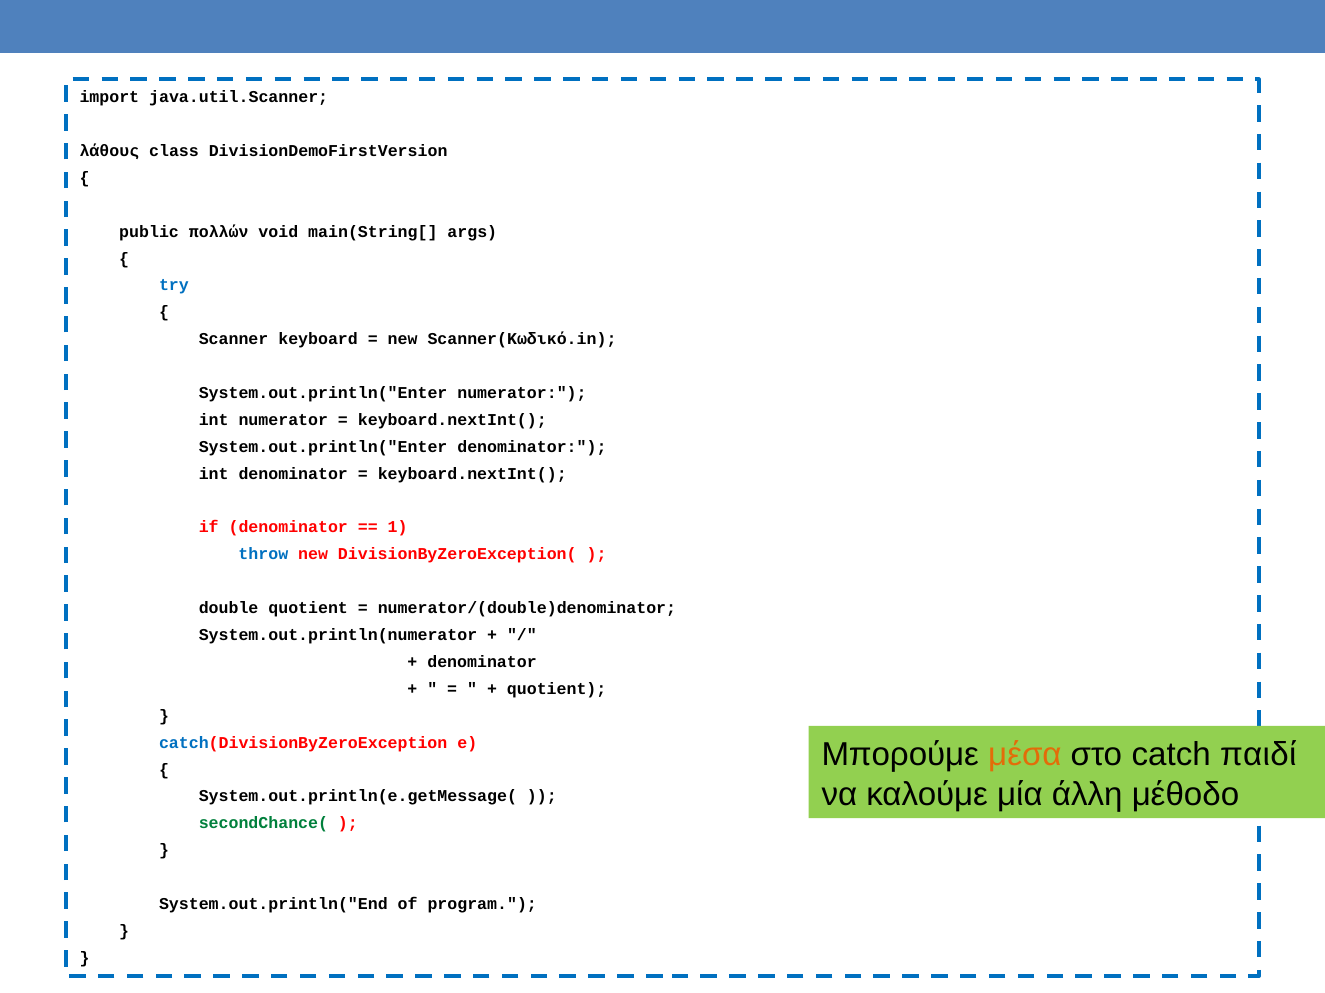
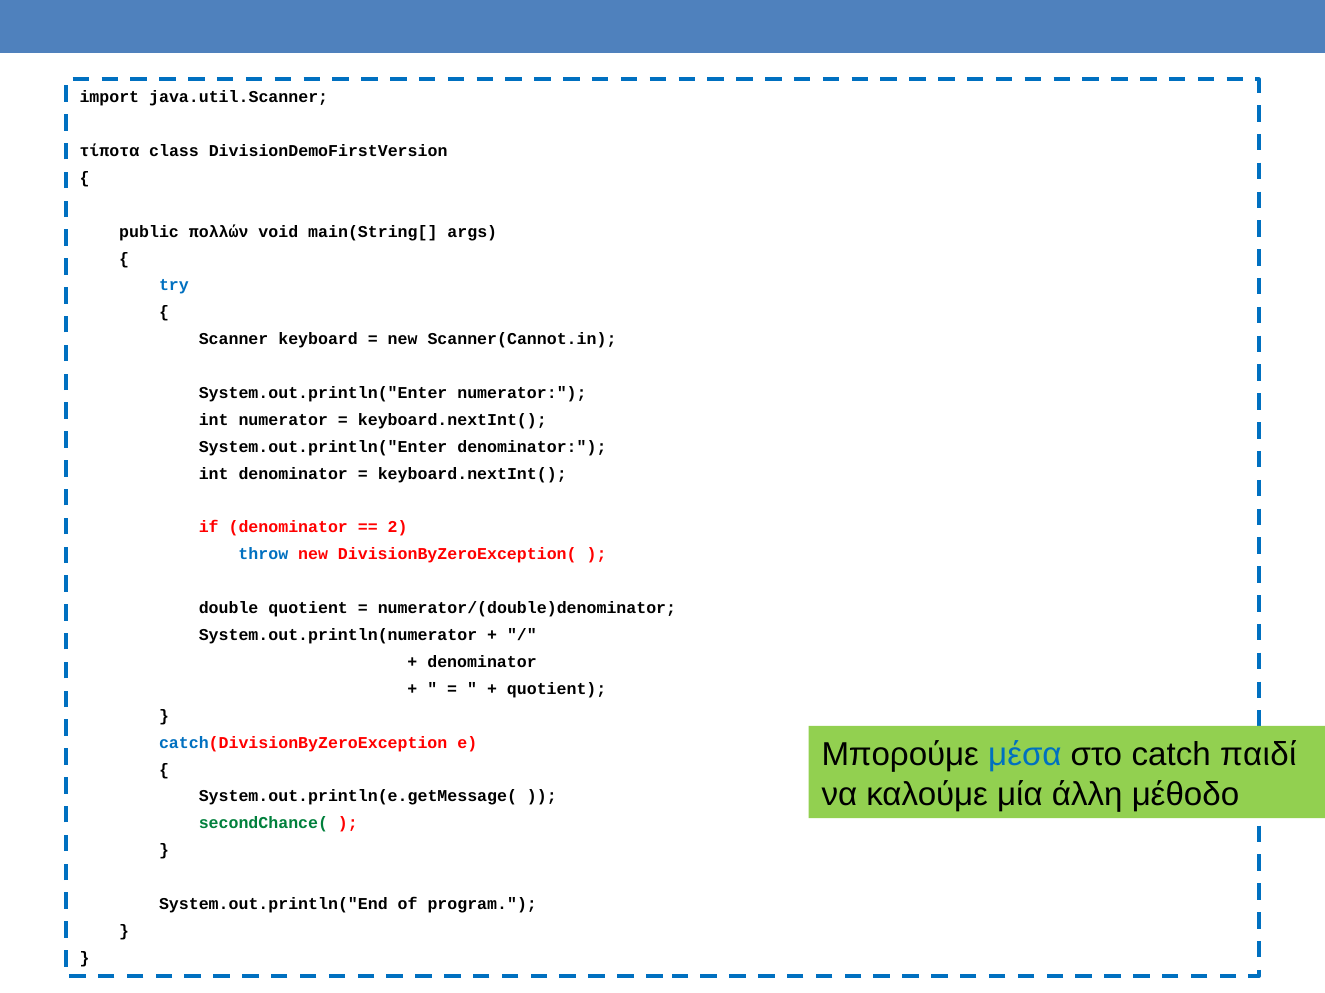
λάθους: λάθους -> τίποτα (109, 151)
Scanner(Κωδικό.in: Scanner(Κωδικό.in -> Scanner(Cannot.in (522, 339)
1: 1 -> 2 (398, 528)
μέσα colour: orange -> blue (1025, 755)
